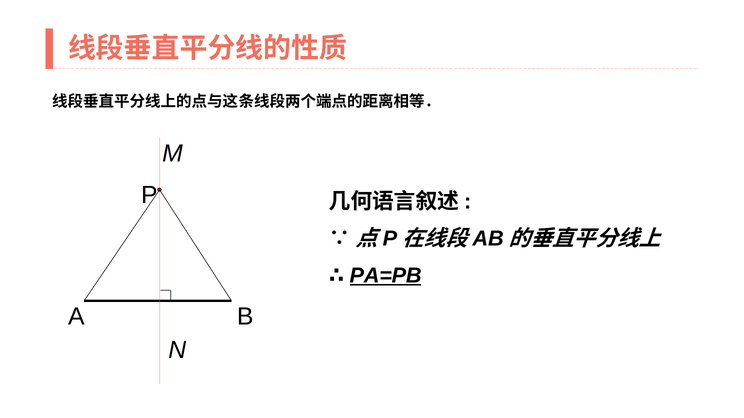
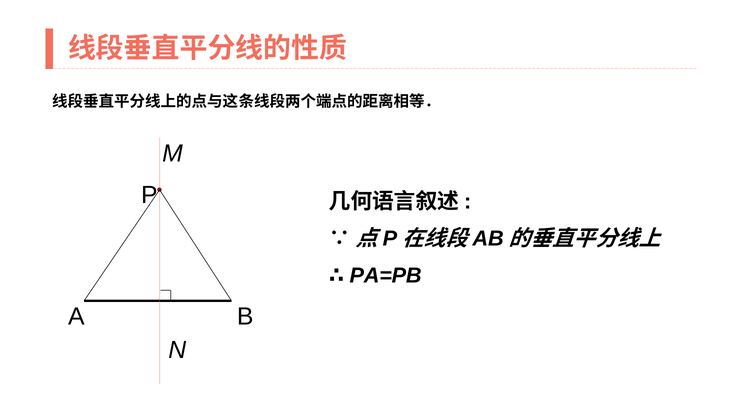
PA=PB underline: present -> none (386, 276)
